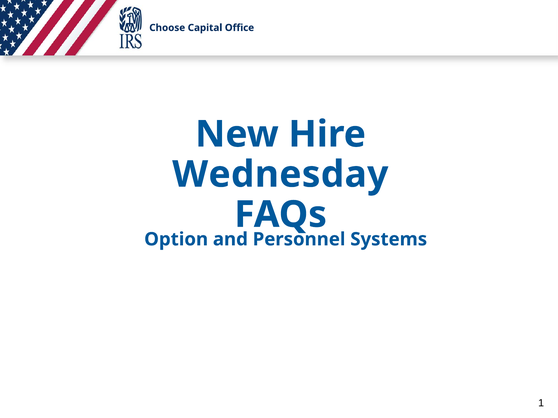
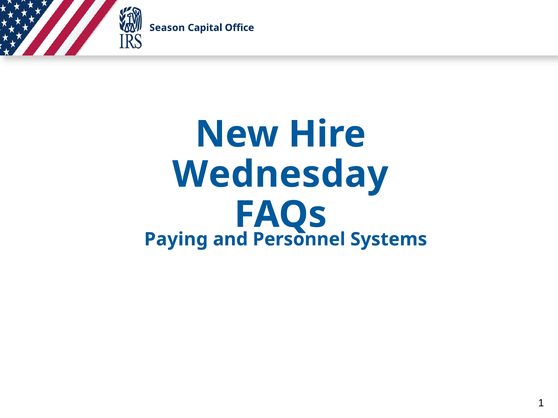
Choose: Choose -> Season (167, 28)
Option: Option -> Paying (176, 240)
